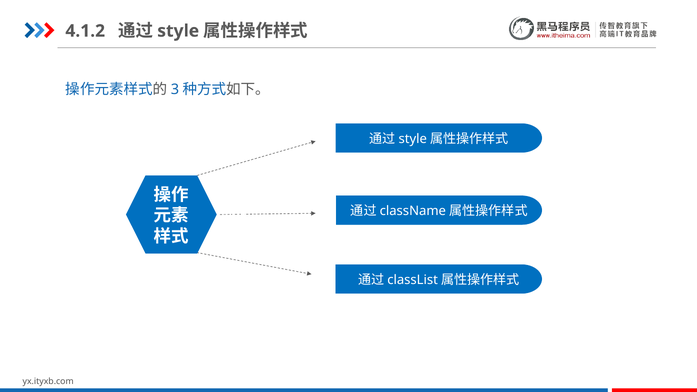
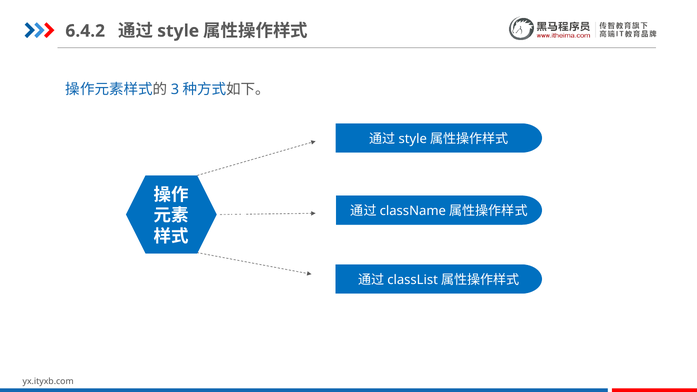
4.1.2: 4.1.2 -> 6.4.2 (85, 31)
